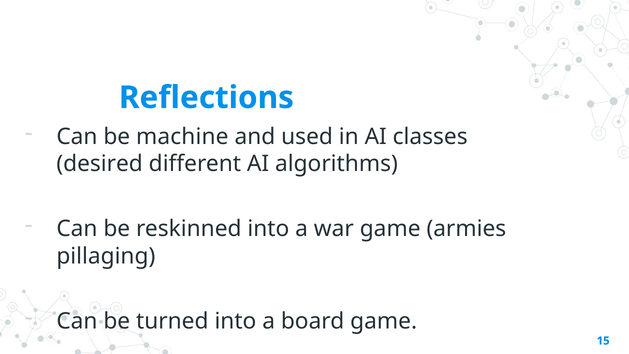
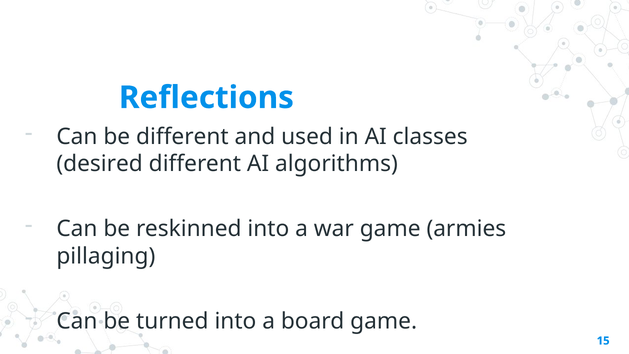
be machine: machine -> different (182, 137)
